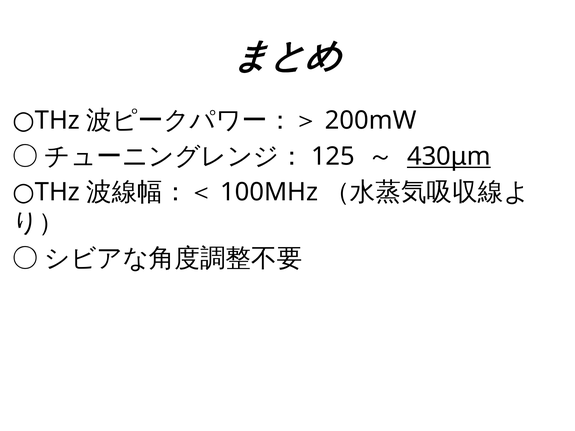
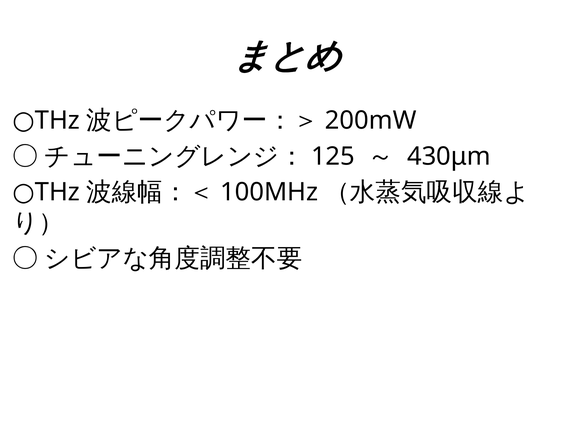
430μm underline: present -> none (449, 156)
